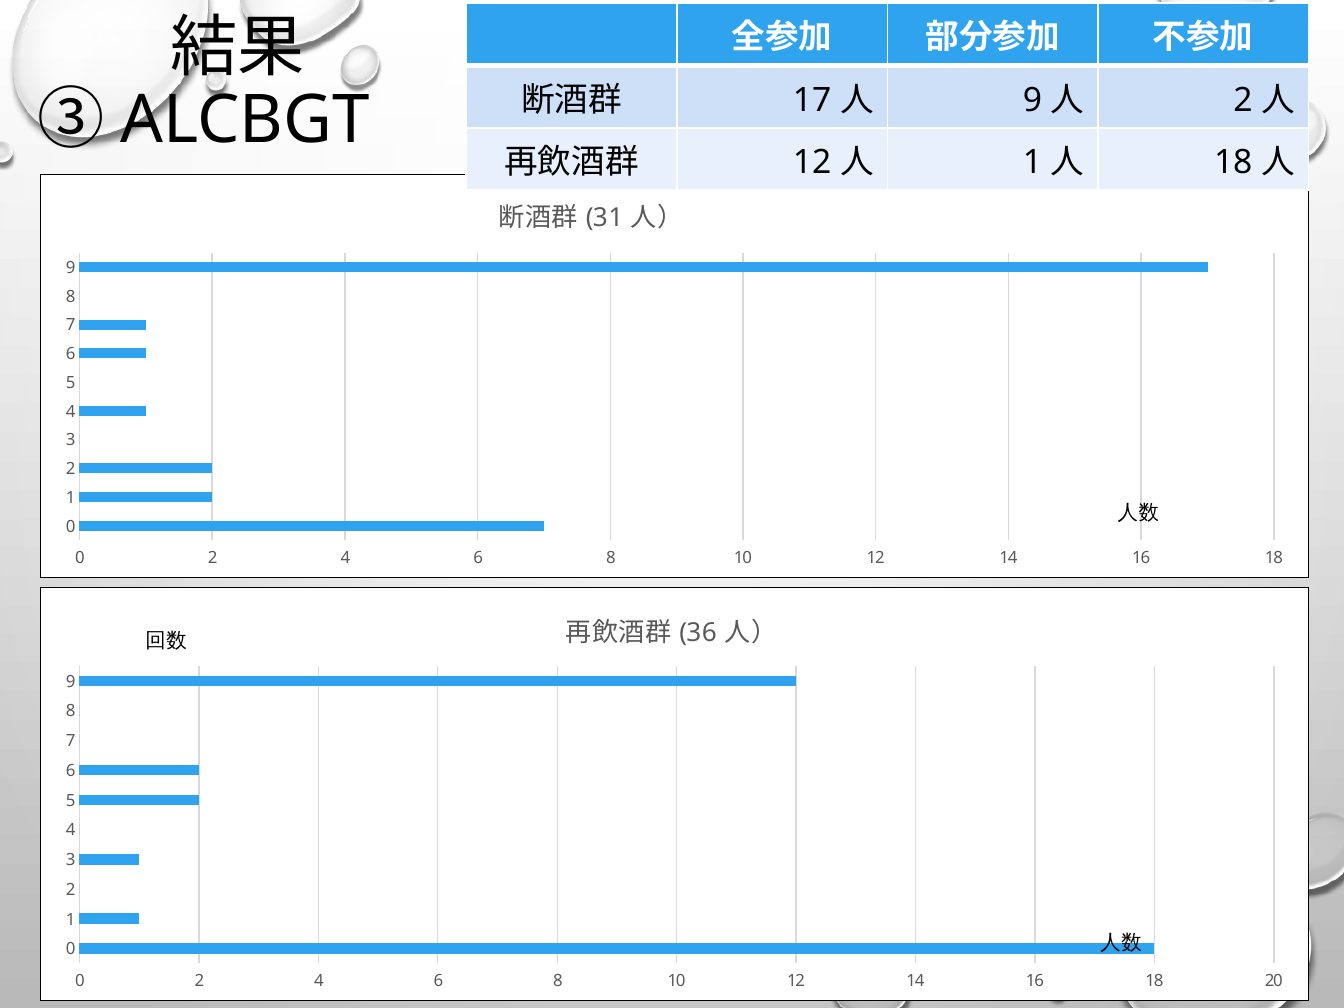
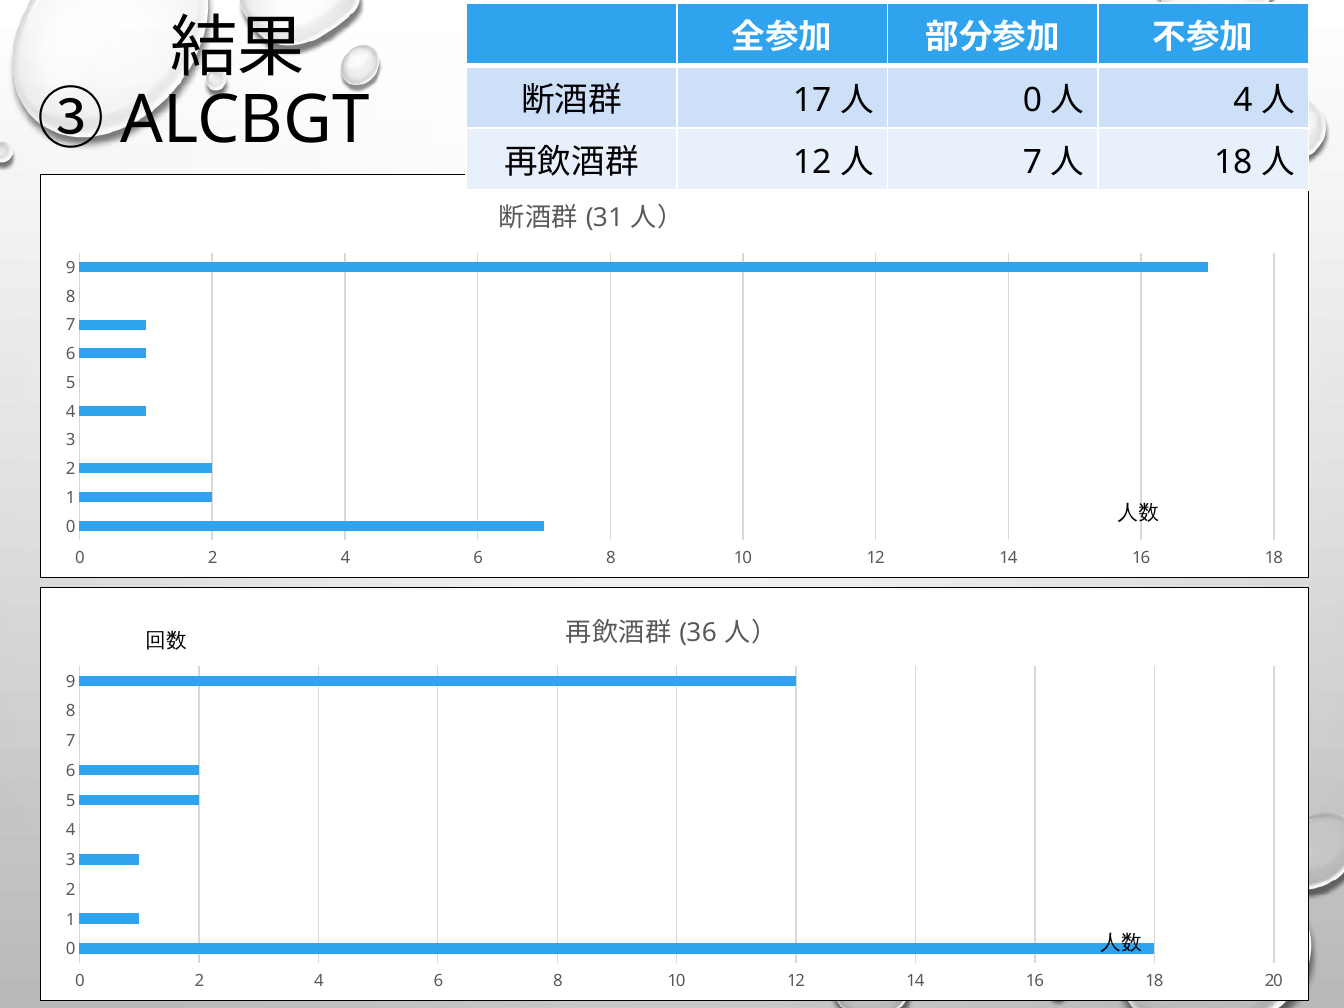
9: 9 -> 0 (1032, 100)
2: 2 -> 4 (1243, 100)
1: 1 -> 7 (1032, 162)
